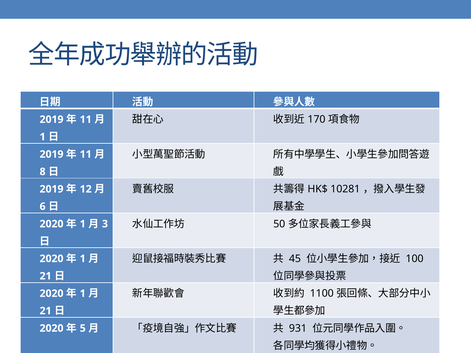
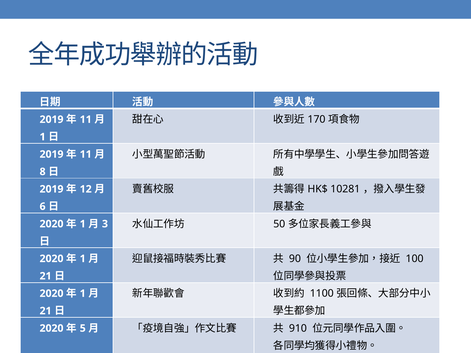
45: 45 -> 90 (295, 259)
931: 931 -> 910 (298, 329)
